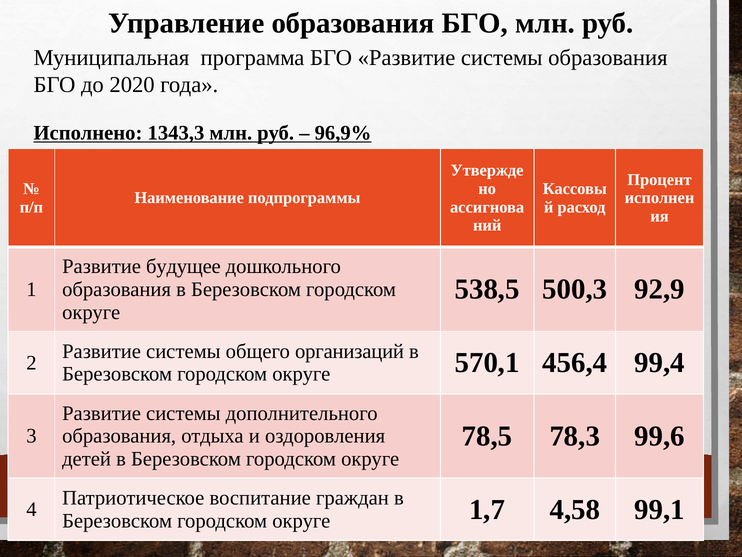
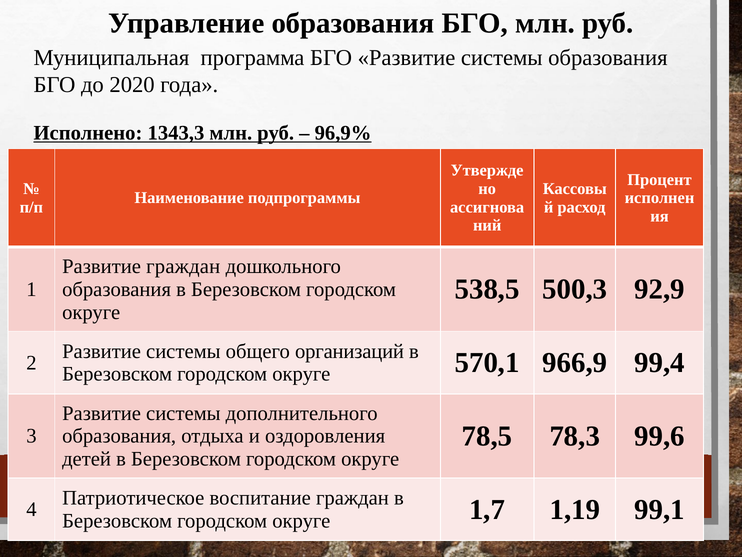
Развитие будущее: будущее -> граждан (183, 266)
456,4: 456,4 -> 966,9 (575, 362)
4,58: 4,58 -> 1,19 (575, 509)
